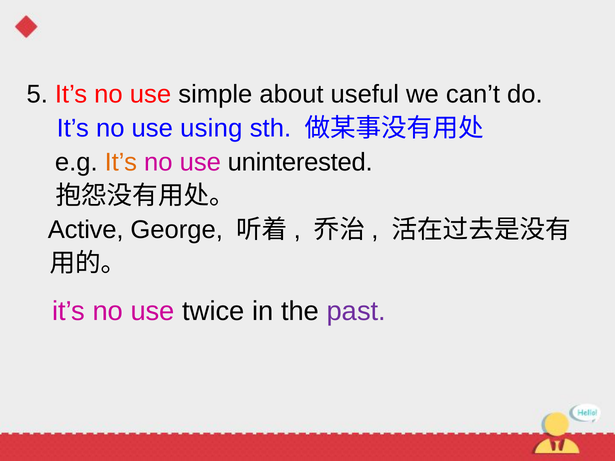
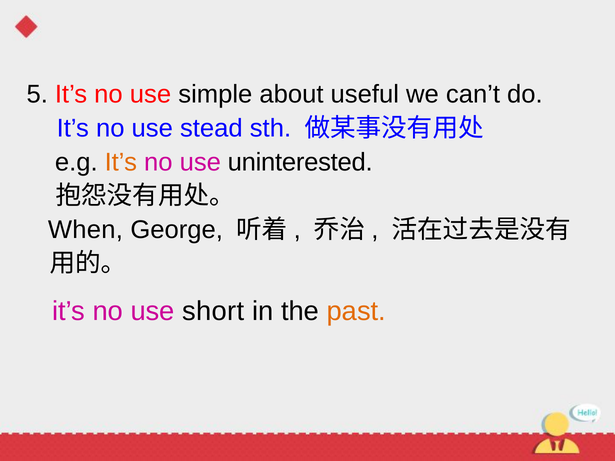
using: using -> stead (211, 128)
Active: Active -> When (85, 230)
twice: twice -> short (213, 312)
past colour: purple -> orange (356, 312)
